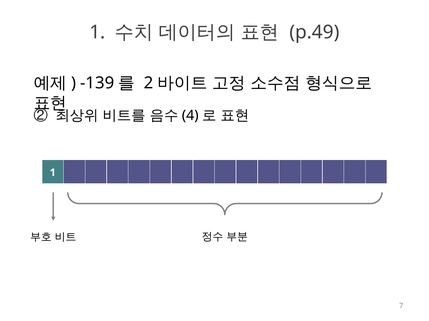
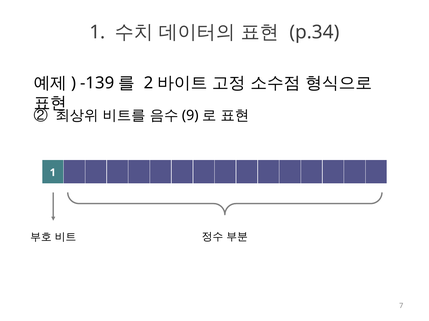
p.49: p.49 -> p.34 (314, 32)
4: 4 -> 9 (190, 116)
